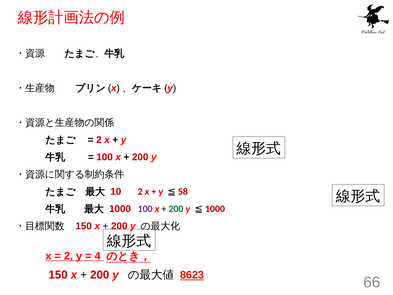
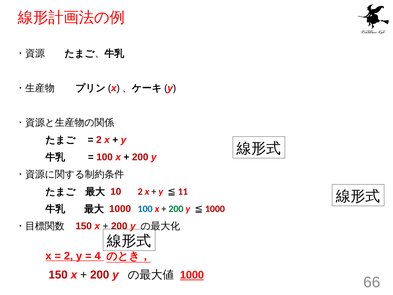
58: 58 -> 11 (183, 191)
100 colour: purple -> blue (145, 209)
8623: 8623 -> 1000 (192, 275)
